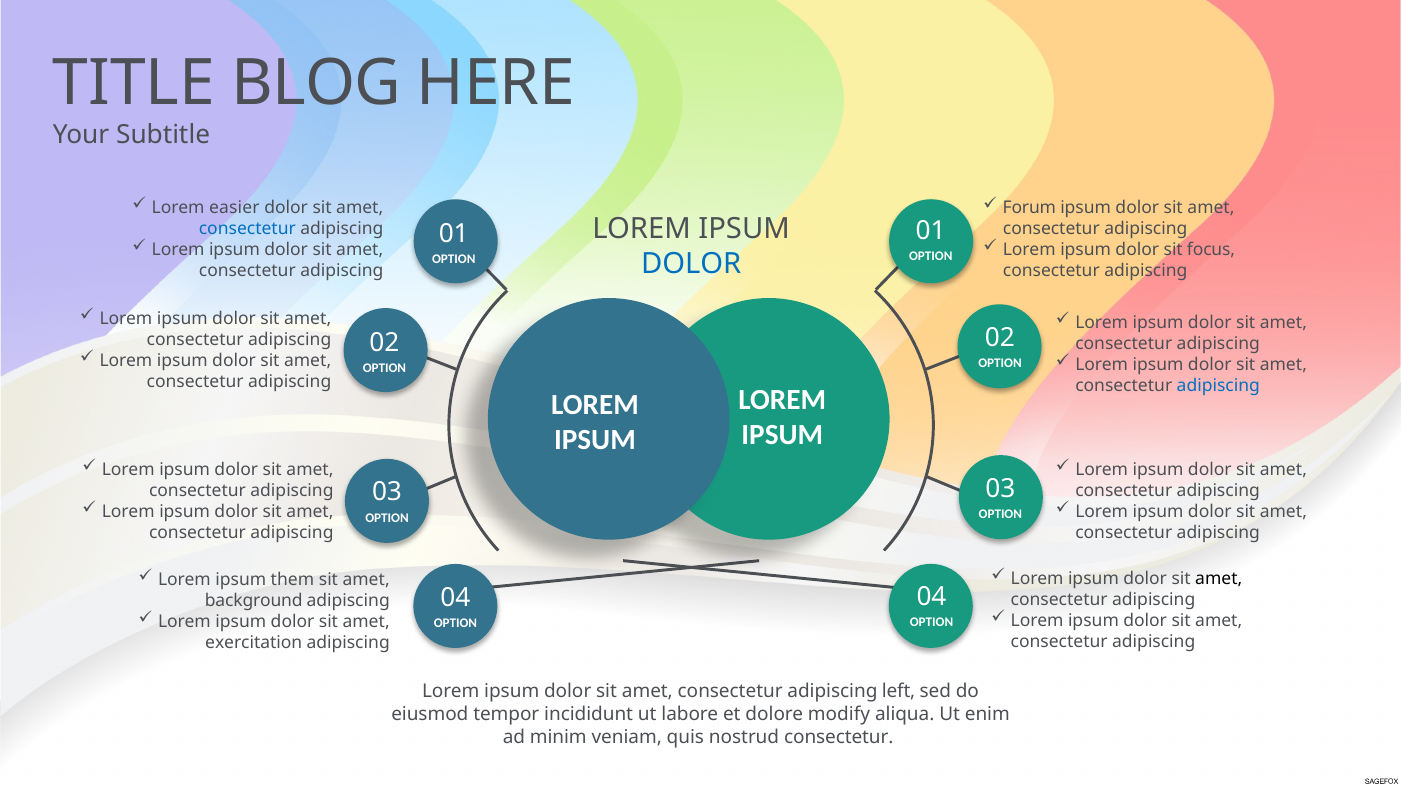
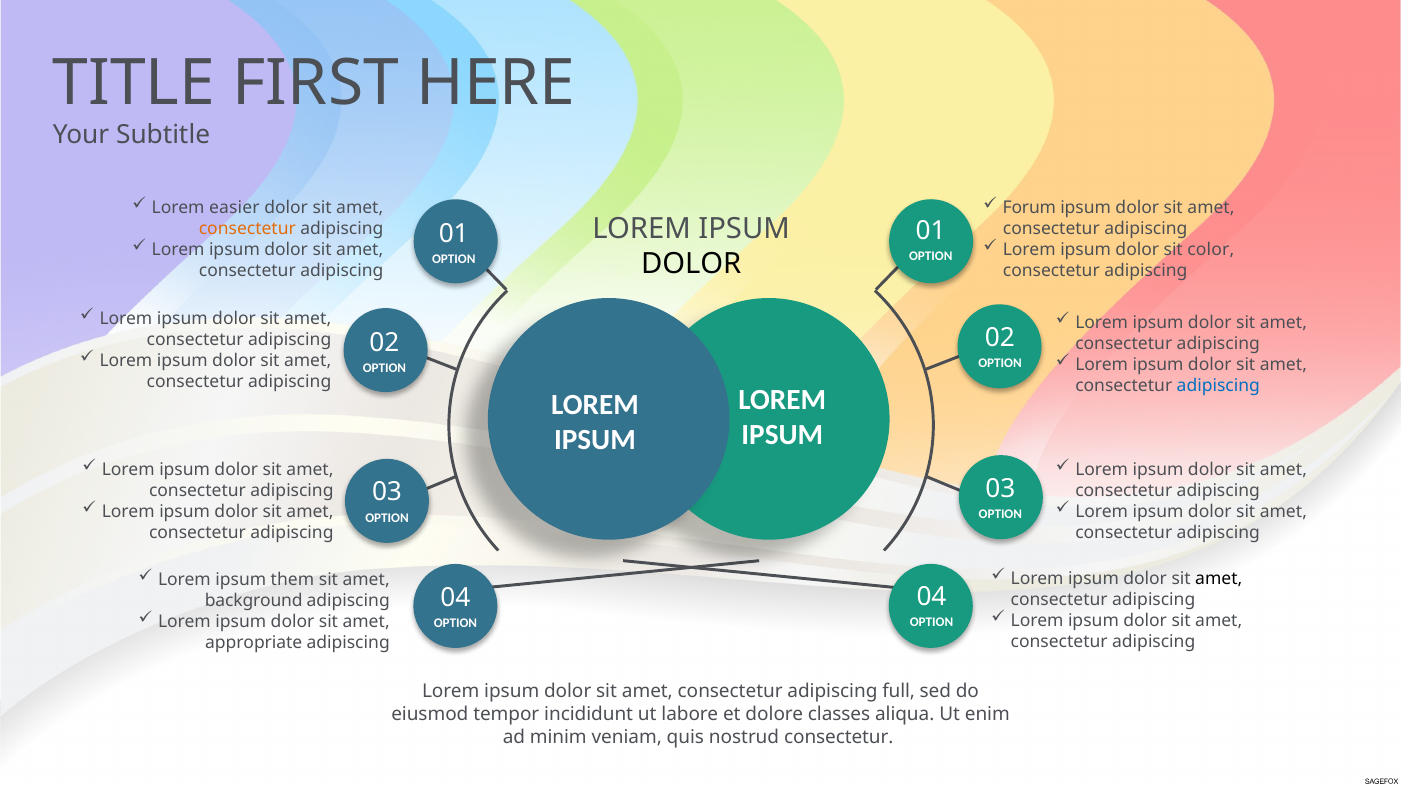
BLOG: BLOG -> FIRST (316, 83)
consectetur colour: blue -> orange (247, 229)
focus: focus -> color (1211, 250)
DOLOR colour: blue -> black (691, 264)
exercitation: exercitation -> appropriate (254, 642)
left: left -> full (899, 691)
modify: modify -> classes (839, 714)
